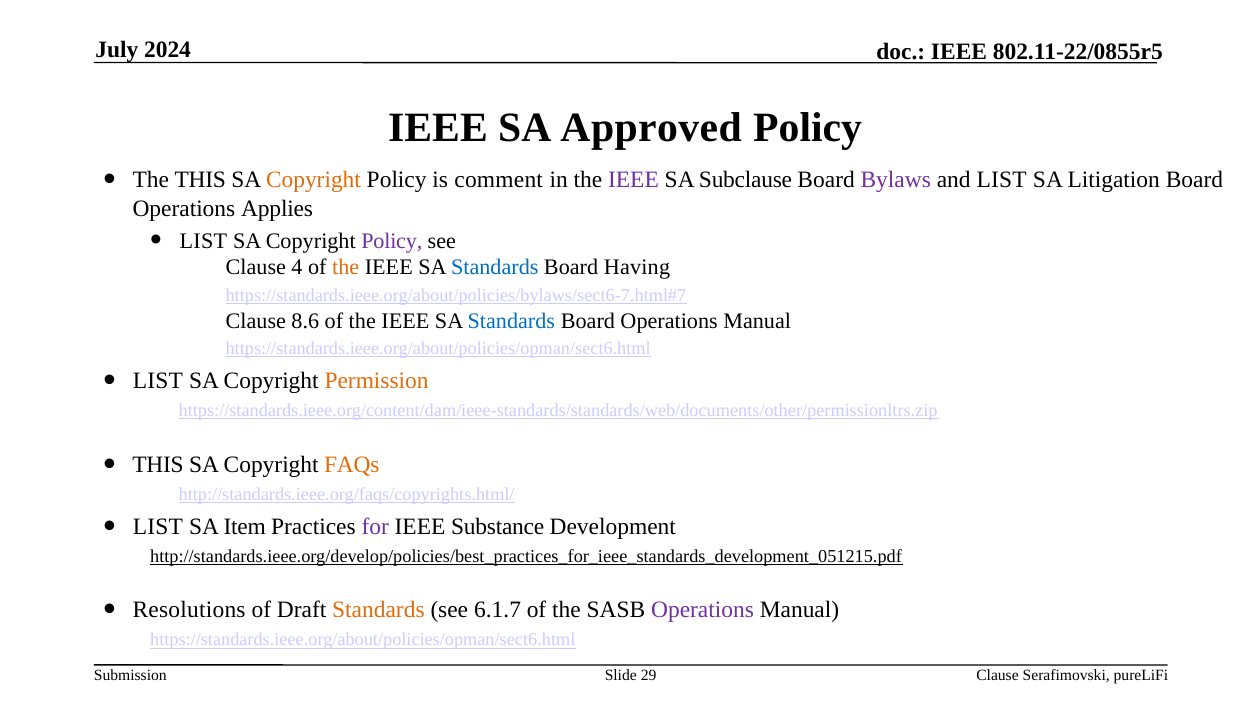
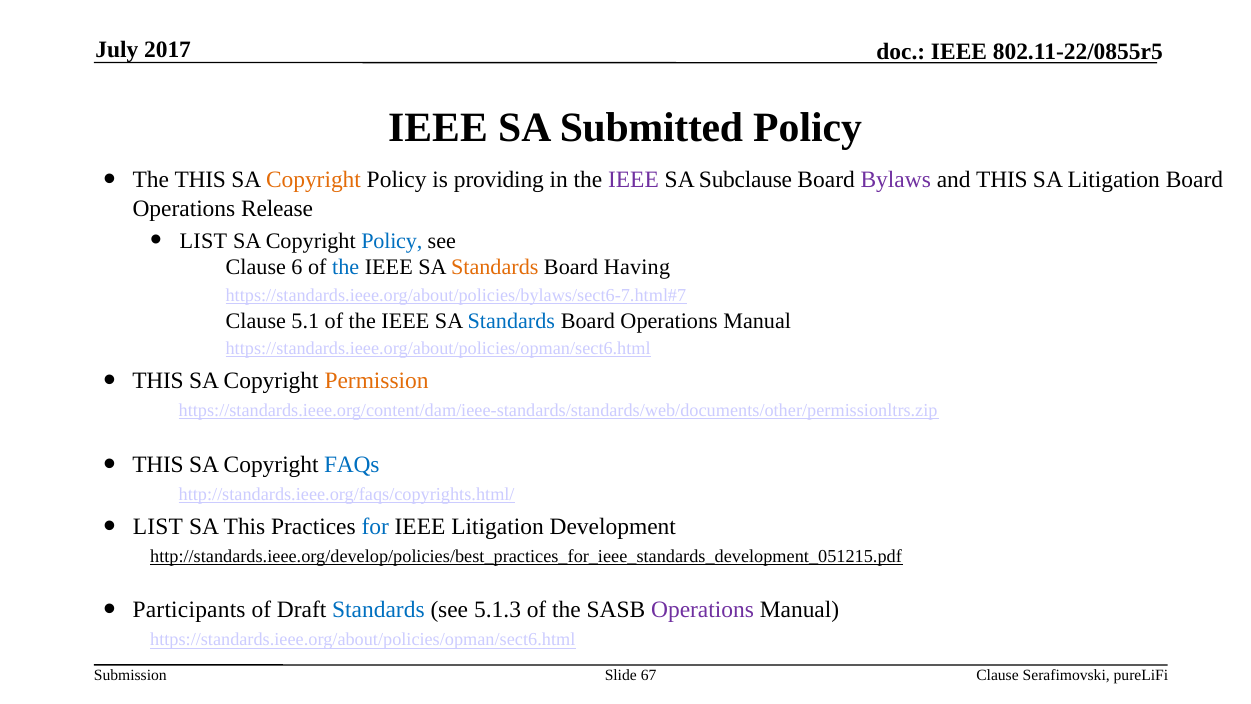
2024: 2024 -> 2017 (168, 50)
Approved: Approved -> Submitted (651, 128)
comment: comment -> providing (499, 180)
and LIST: LIST -> THIS (1002, 180)
Applies: Applies -> Release (277, 208)
Policy colour: purple -> blue (392, 241)
4: 4 -> 6 (297, 267)
the colour: orange -> blue (346, 267)
Standards colour: blue -> orange (495, 267)
8.6: 8.6 -> 5.1 (305, 321)
LIST: LIST -> THIS (158, 381)
FAQs colour: orange -> blue (352, 465)
SA Item: Item -> This (245, 527)
for colour: purple -> blue (375, 527)
IEEE Substance: Substance -> Litigation (498, 527)
Resolutions: Resolutions -> Participants (189, 610)
Standards colour: orange -> blue (378, 610)
6.1.7: 6.1.7 -> 5.1.3 (498, 610)
29: 29 -> 67 (649, 675)
